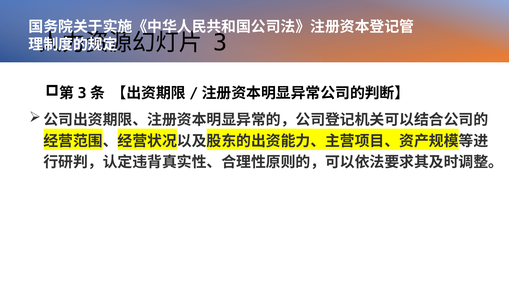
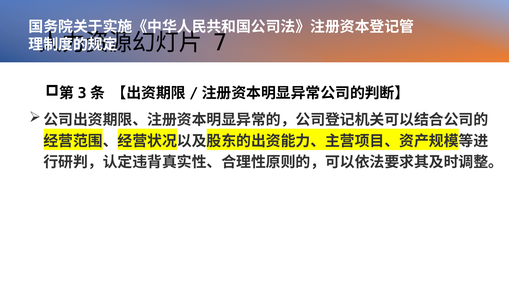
3: 3 -> 7 (220, 43)
